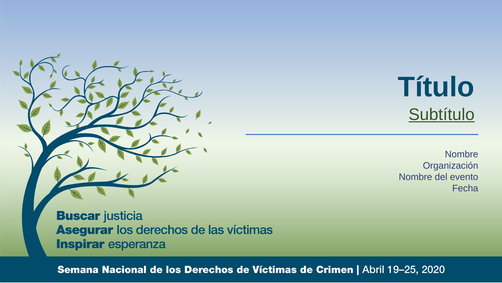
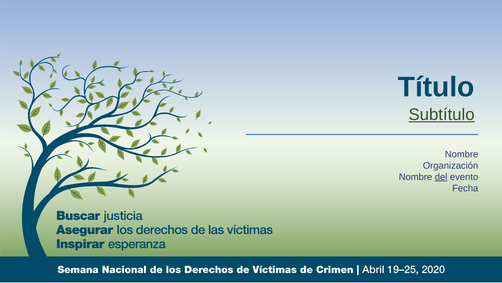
del underline: none -> present (441, 177)
